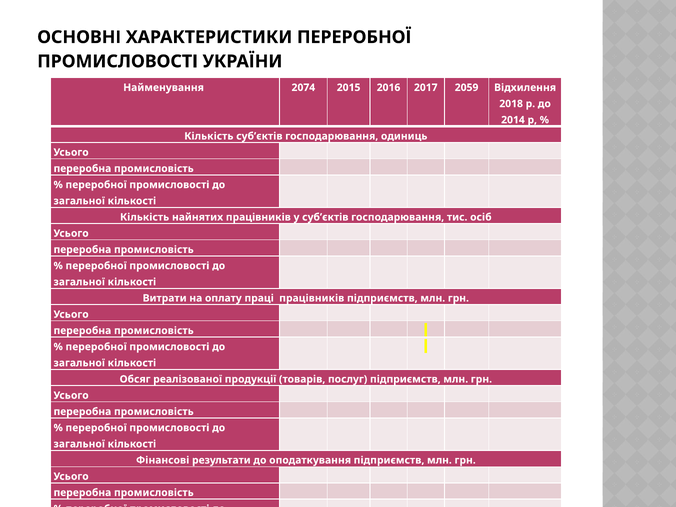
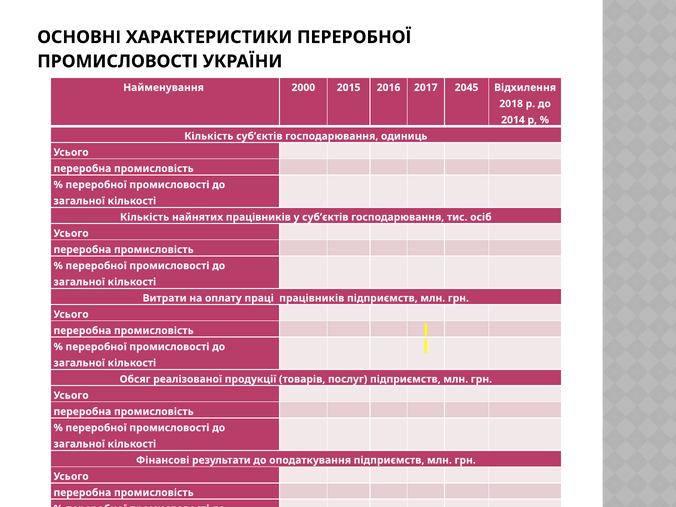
2074: 2074 -> 2000 (303, 88)
2059: 2059 -> 2045 (467, 88)
